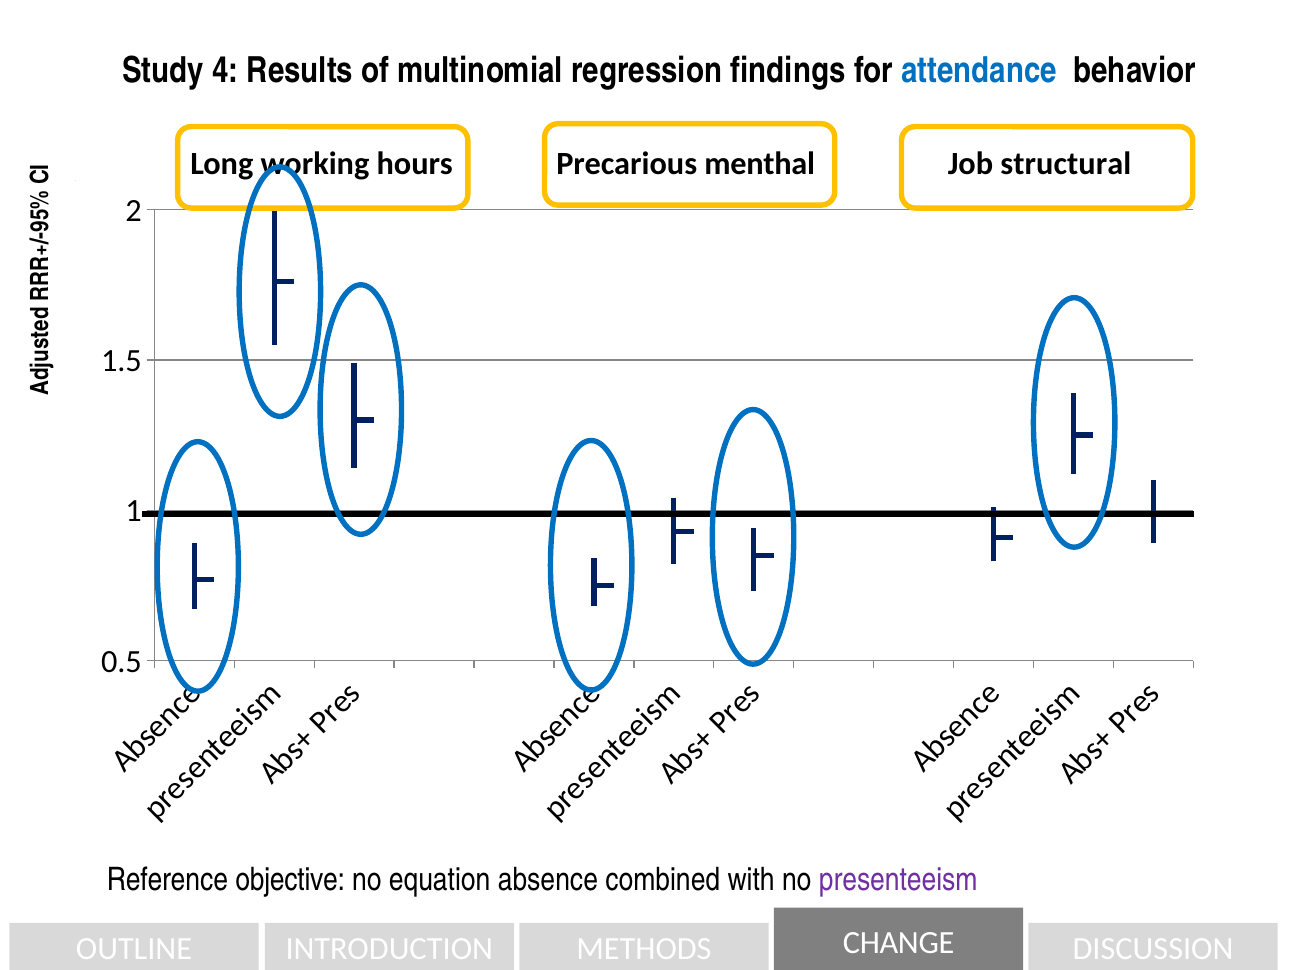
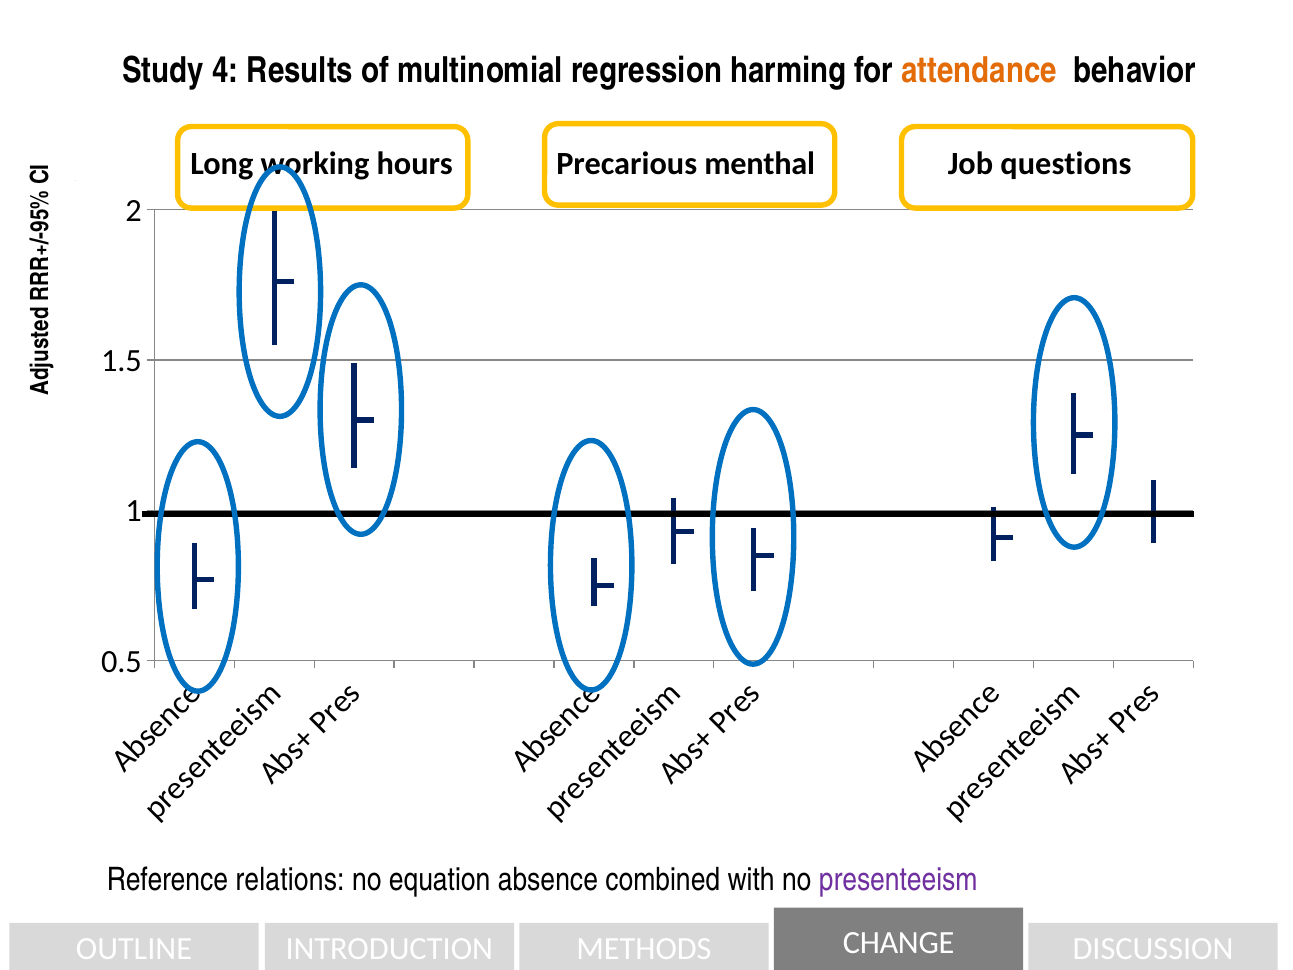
findings: findings -> harming (788, 70)
attendance colour: blue -> orange (979, 70)
structural: structural -> questions (1066, 164)
objective: objective -> relations (290, 880)
